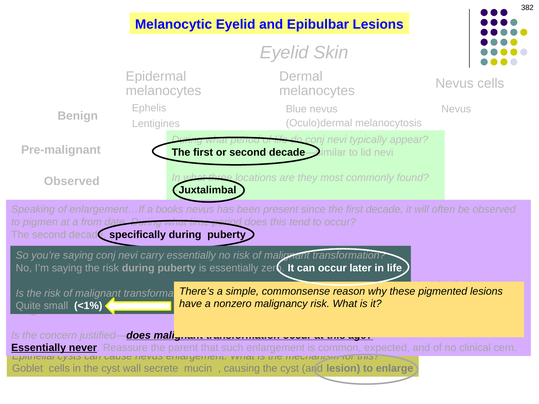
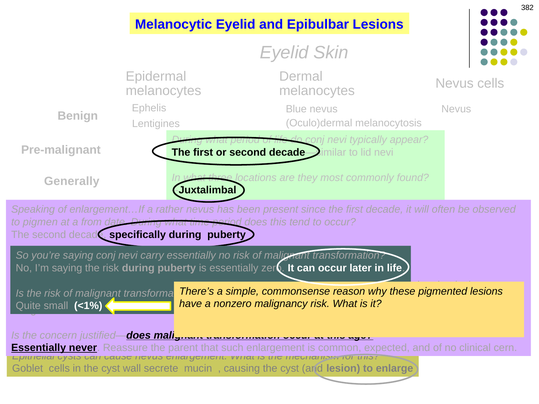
Observed: Observed -> Generally (72, 181)
books: books -> rather (170, 210)
